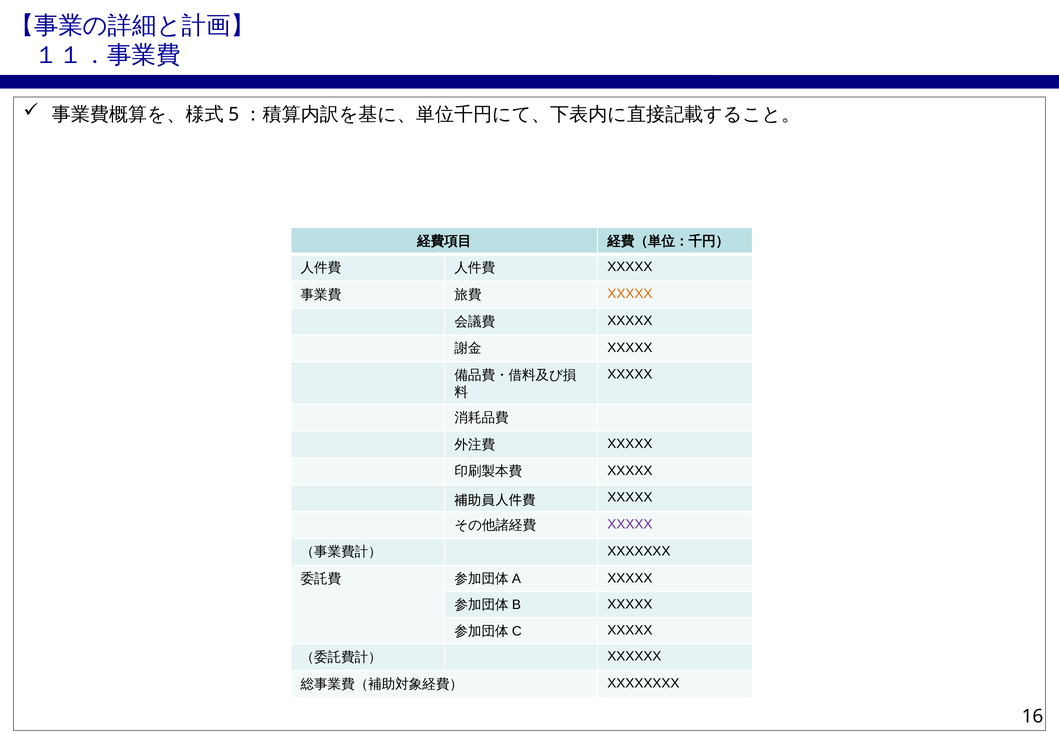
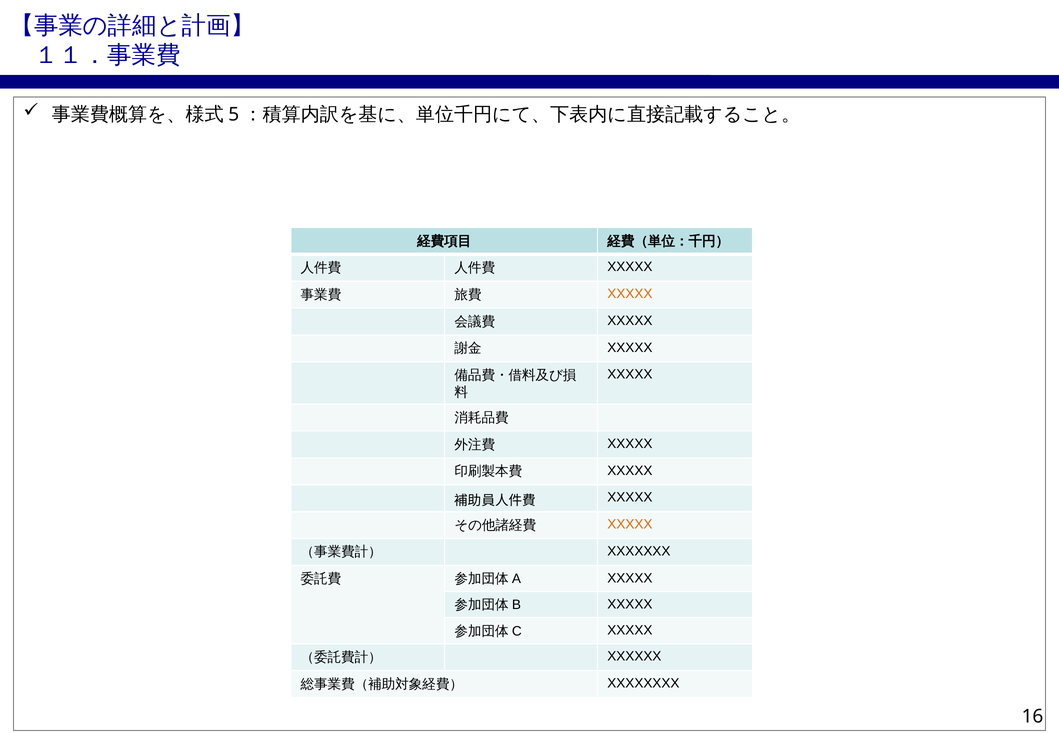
XXXXX colour: purple -> orange (630, 525)
